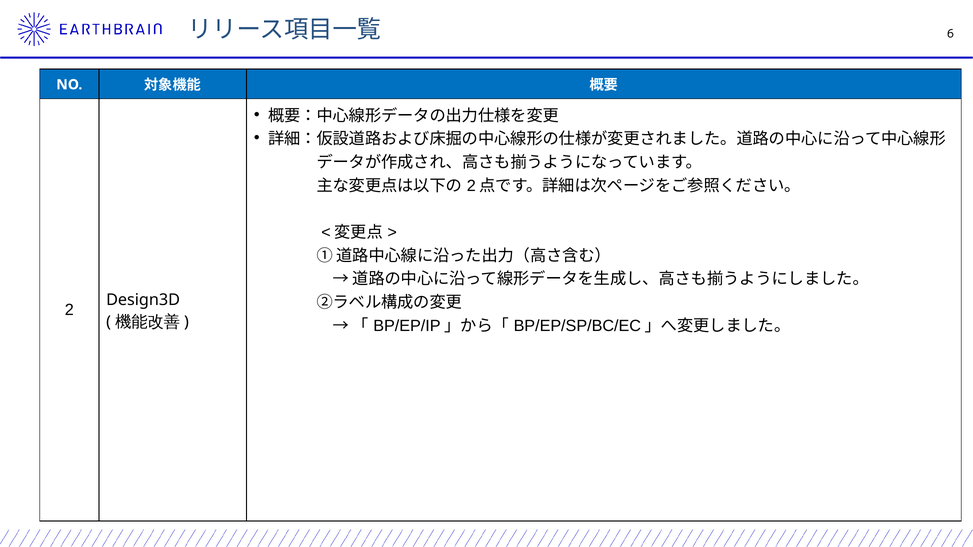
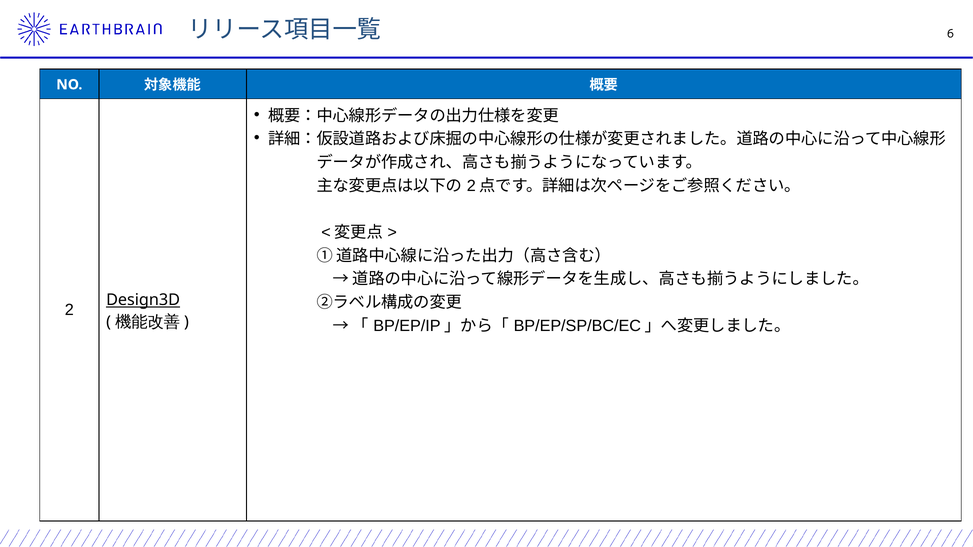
Design3D underline: none -> present (143, 300)
